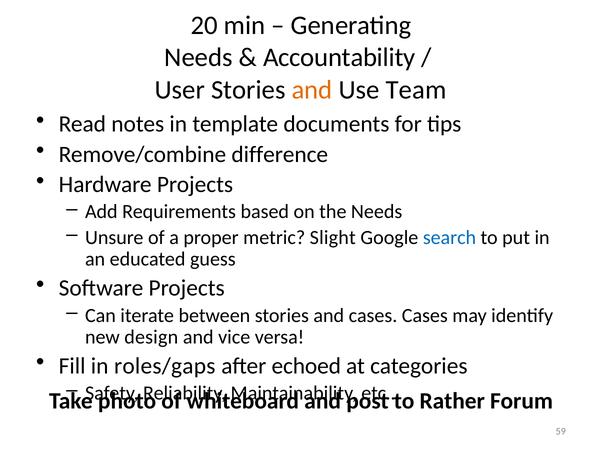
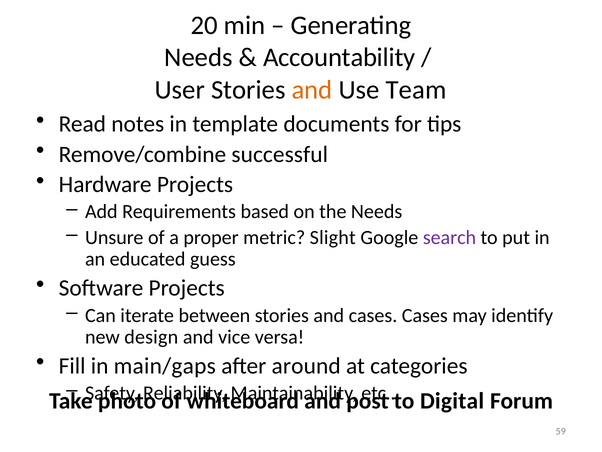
difference: difference -> successful (280, 154)
search colour: blue -> purple (449, 237)
roles/gaps: roles/gaps -> main/gaps (165, 365)
echoed: echoed -> around (306, 365)
Rather: Rather -> Digital (452, 401)
